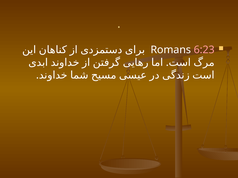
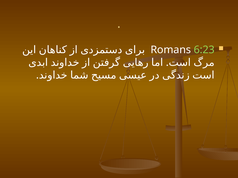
6:23 colour: pink -> light green (204, 50)
